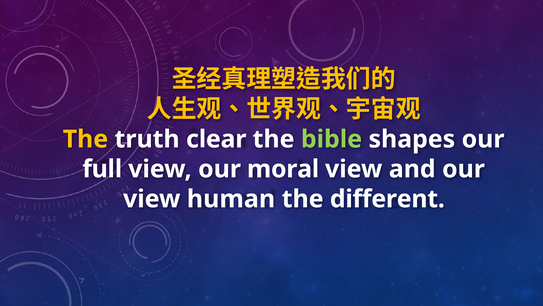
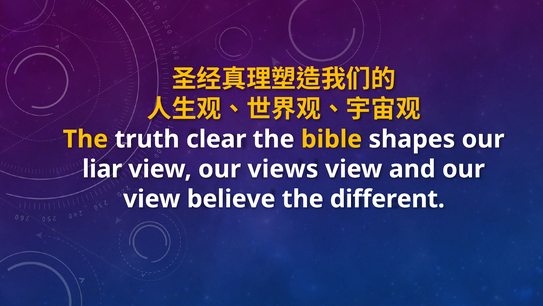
bible colour: light green -> yellow (331, 139)
full: full -> liar (102, 169)
moral: moral -> views (283, 169)
human: human -> believe (231, 199)
